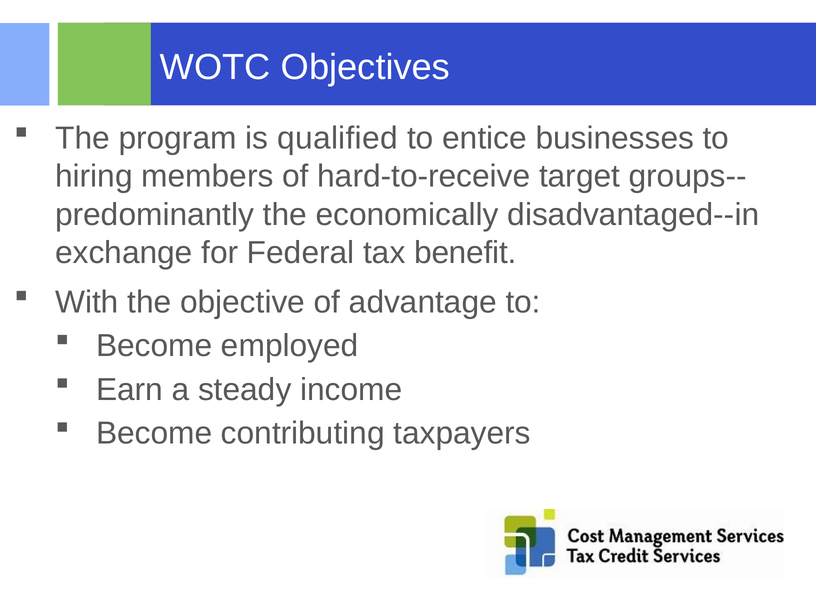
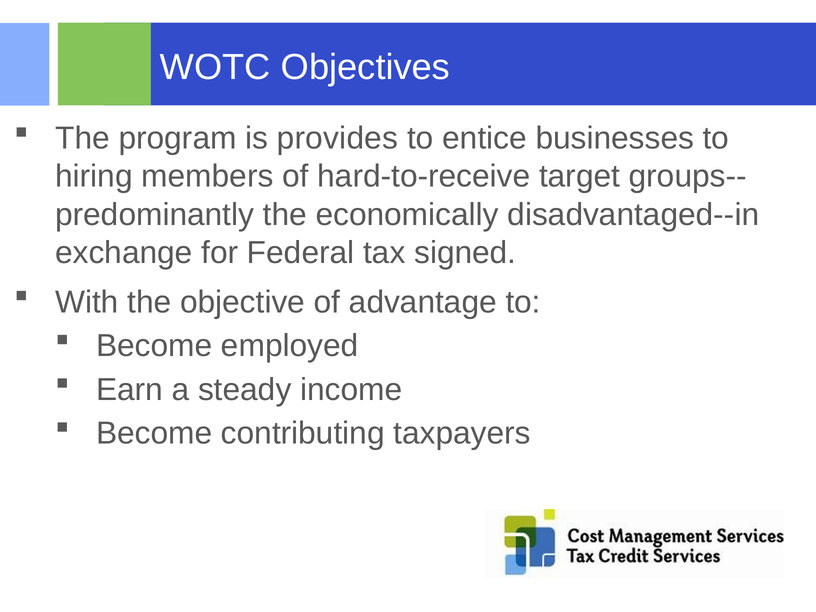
qualified: qualified -> provides (338, 138)
benefit: benefit -> signed (465, 253)
